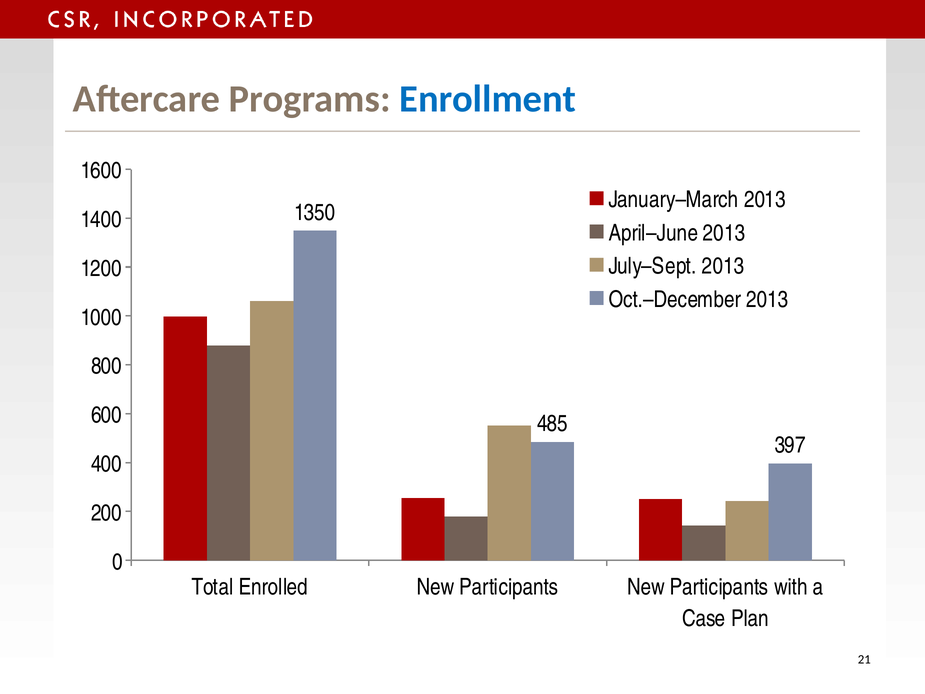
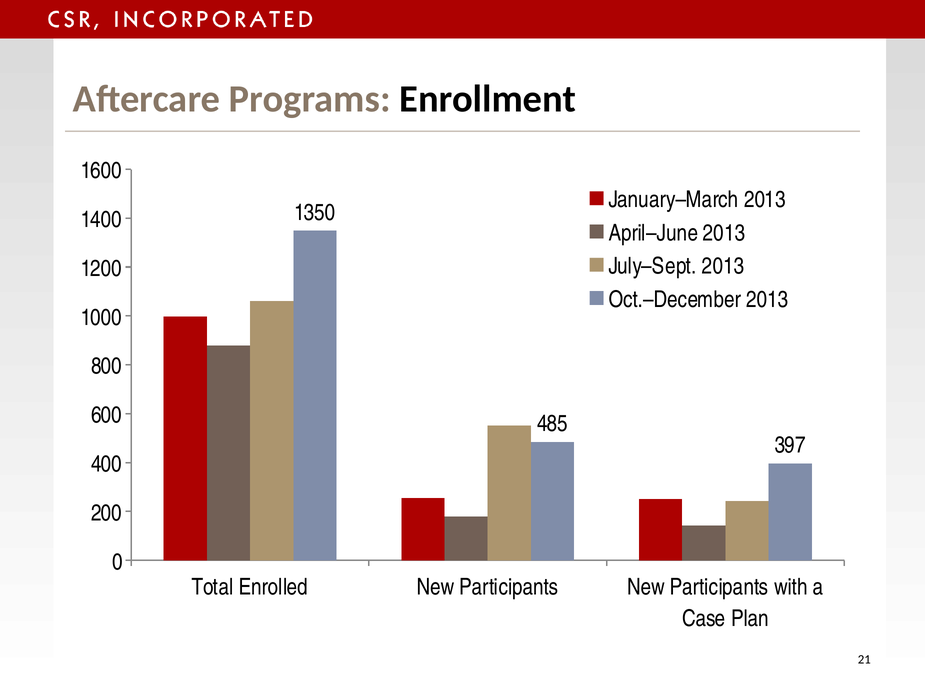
Enrollment colour: blue -> black (488, 99)
